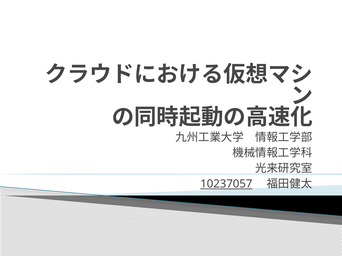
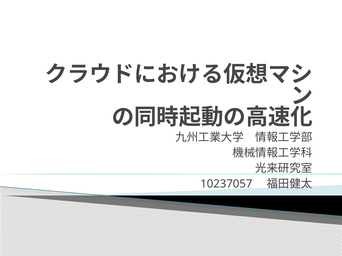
10237057 underline: present -> none (226, 184)
